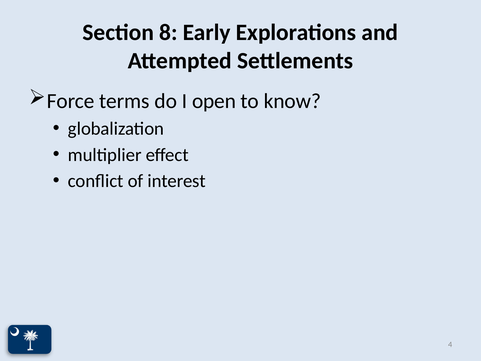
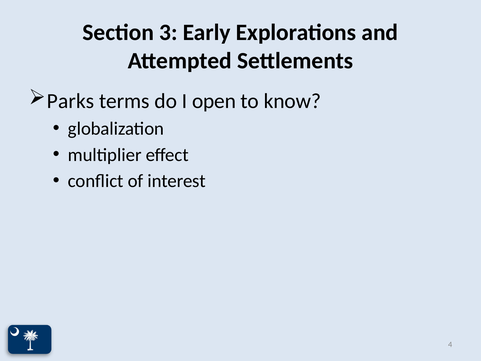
8: 8 -> 3 (168, 33)
Force: Force -> Parks (71, 101)
